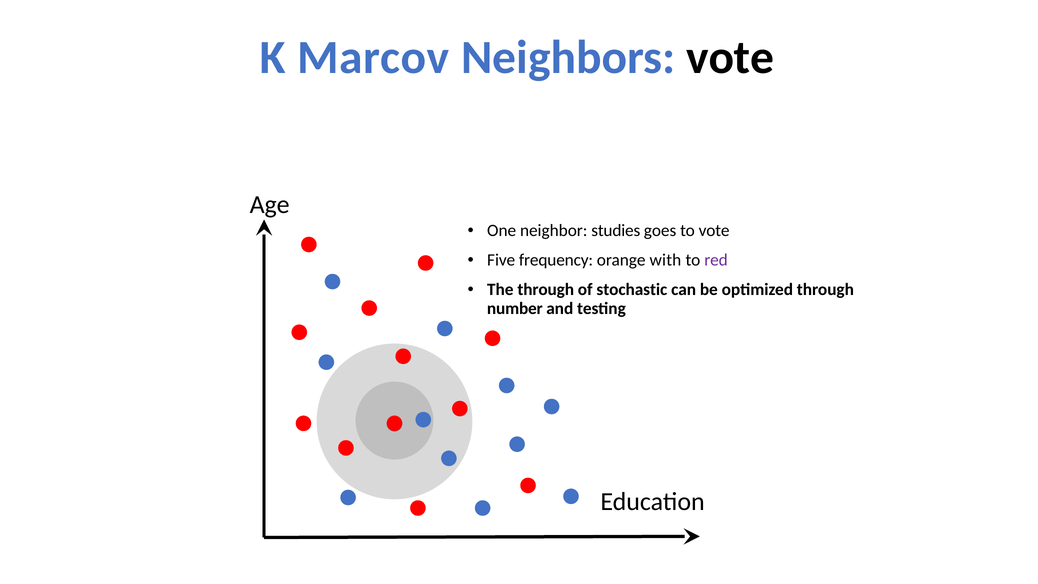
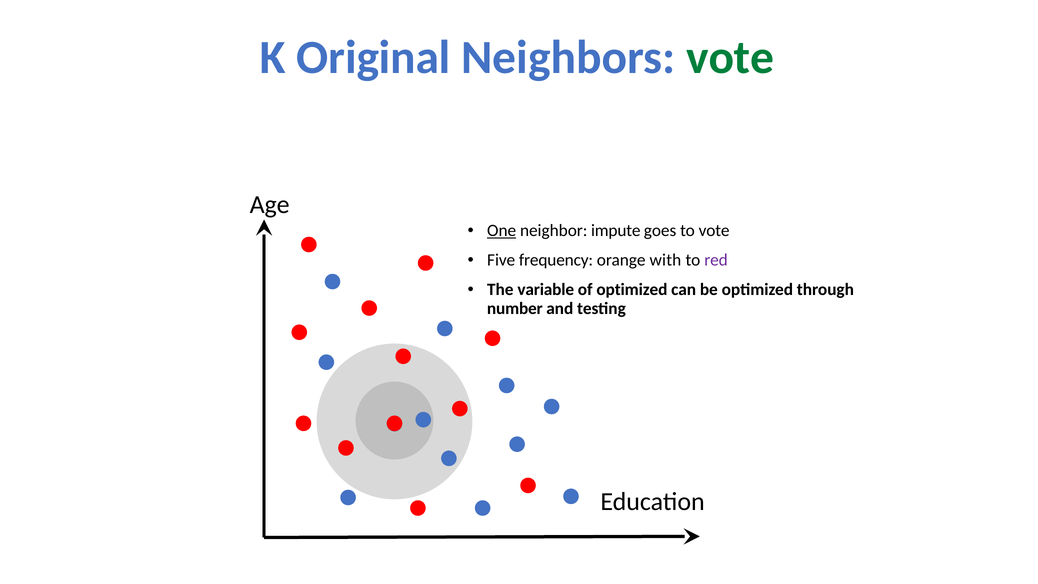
Marcov: Marcov -> Original (373, 58)
vote colour: black -> green (730, 58)
One underline: none -> present (502, 231)
studies: studies -> impute (616, 231)
The through: through -> variable (546, 290)
of stochastic: stochastic -> optimized (632, 290)
